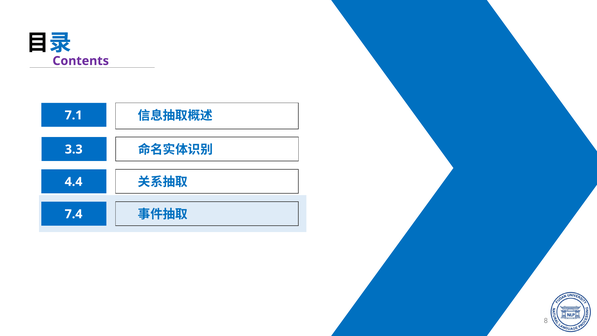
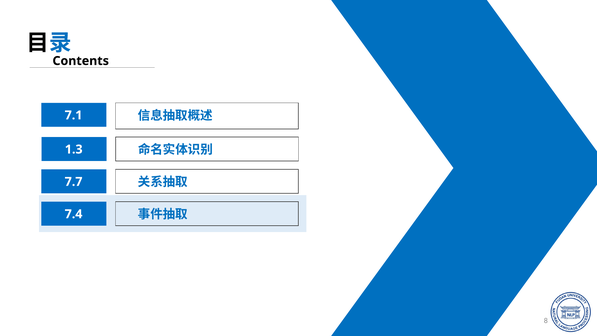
Contents colour: purple -> black (81, 61)
3.3: 3.3 -> 1.3 (74, 149)
4.4: 4.4 -> 7.7 (74, 182)
